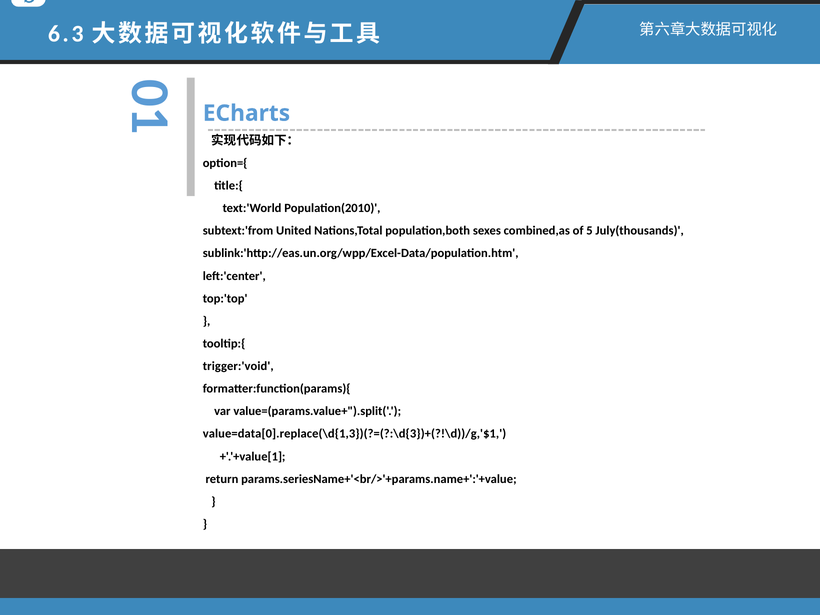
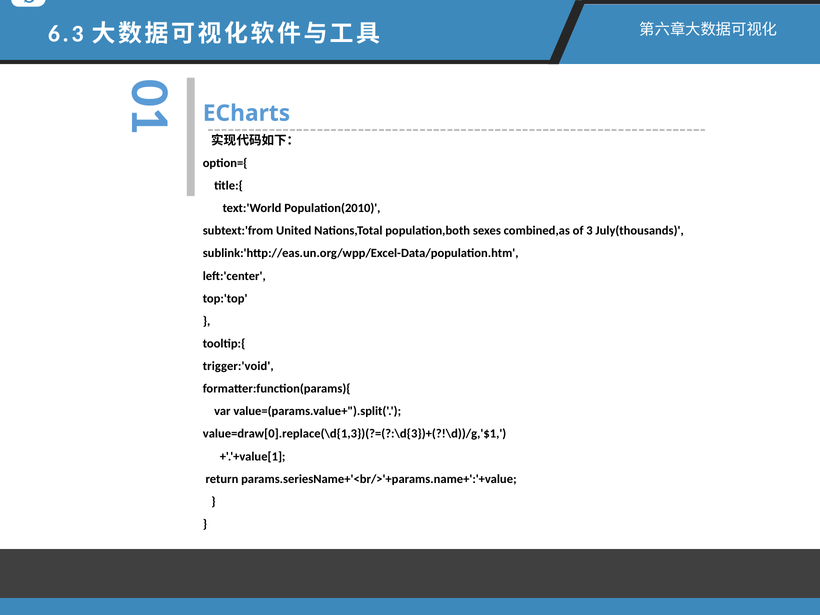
5: 5 -> 3 (590, 231)
value=data[0].replace(\d{1,3})(?=(?:\d{3})+(?!\d))/g,'$1: value=data[0].replace(\d{1,3})(?=(?:\d{3})+(?!\d))/g,'$1 -> value=draw[0].replace(\d{1,3})(?=(?:\d{3})+(?!\d))/g,'$1 (355, 434)
